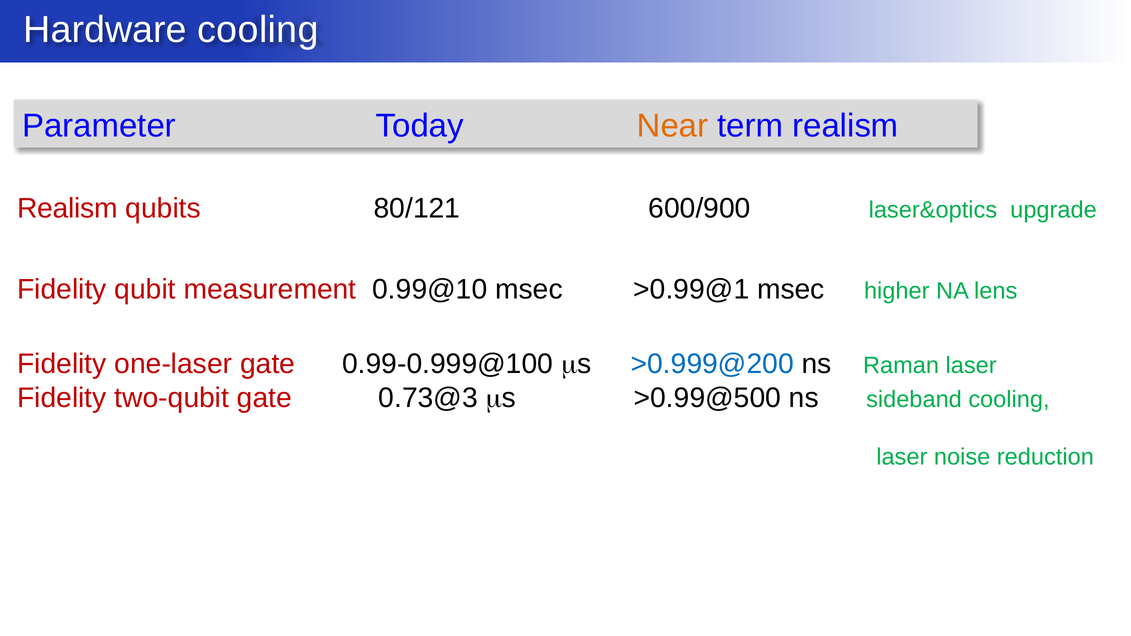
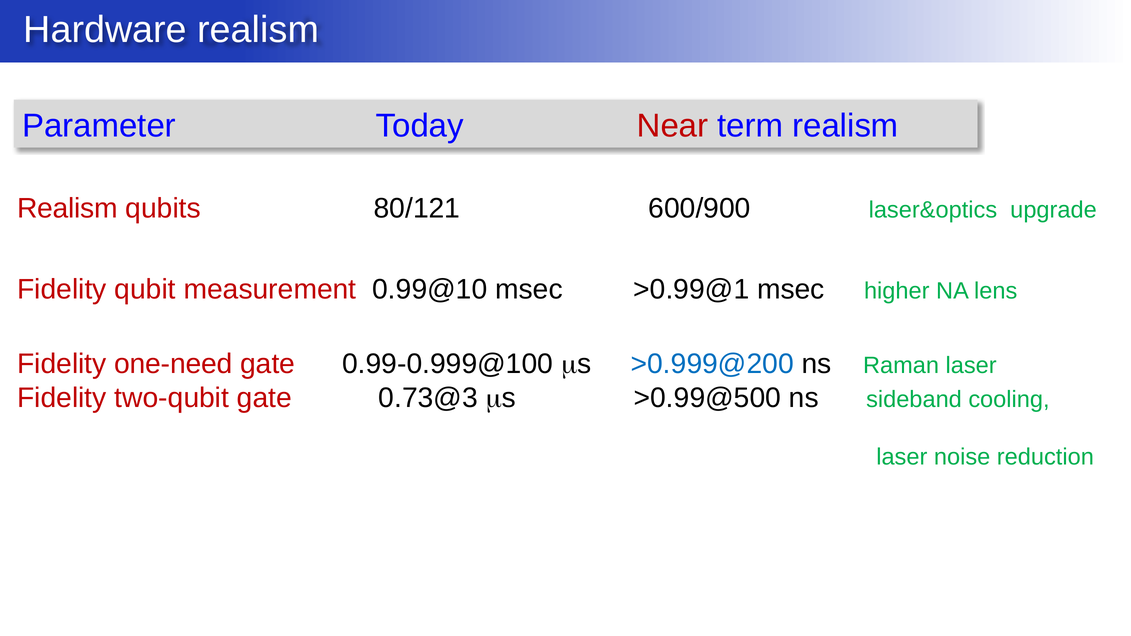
Hardware cooling: cooling -> realism (258, 30)
Near colour: orange -> red (673, 126)
one-laser: one-laser -> one-need (173, 364)
